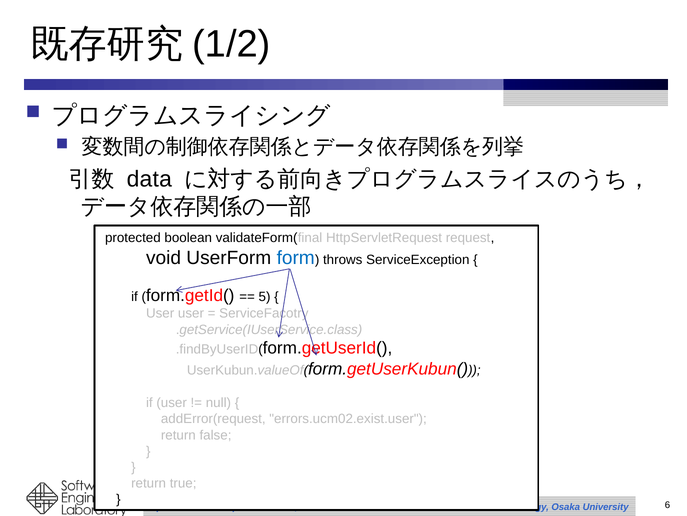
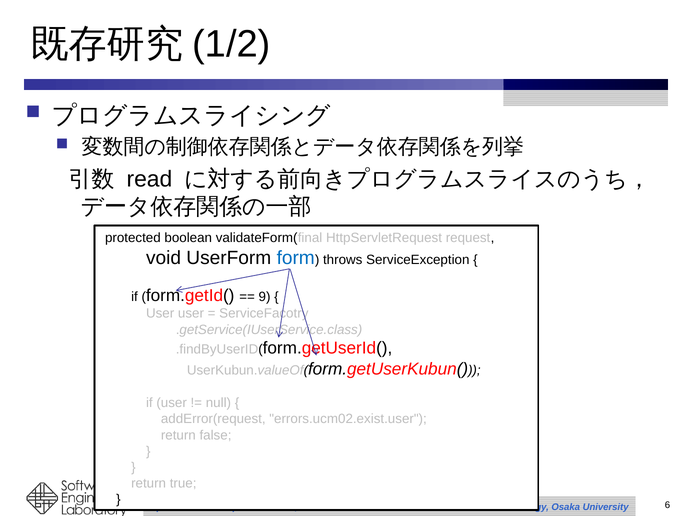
data: data -> read (149, 179)
5: 5 -> 9 (265, 296)
